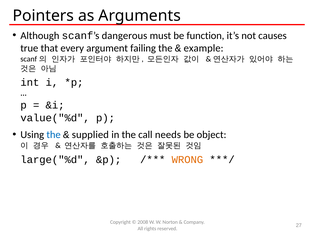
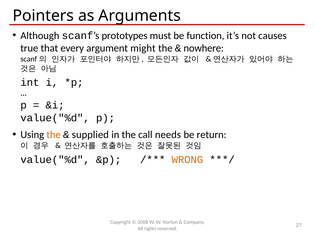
dangerous: dangerous -> prototypes (125, 36)
failing: failing -> might (143, 48)
example: example -> nowhere (204, 48)
the colour: blue -> orange (54, 135)
object: object -> return (212, 135)
large("%d: large("%d -> value("%d (55, 160)
